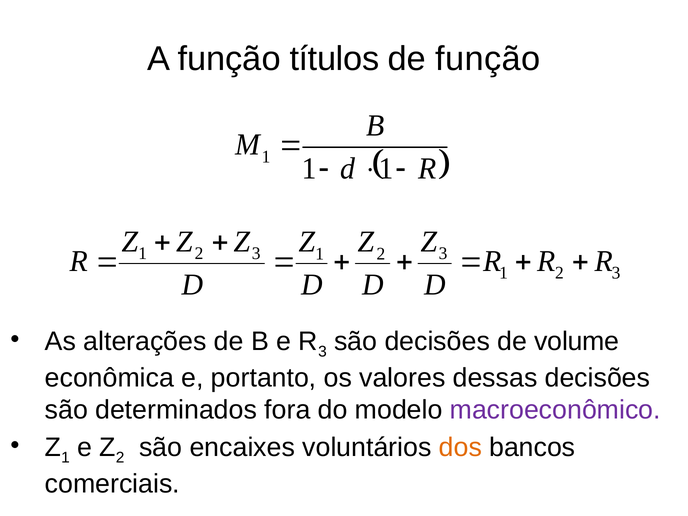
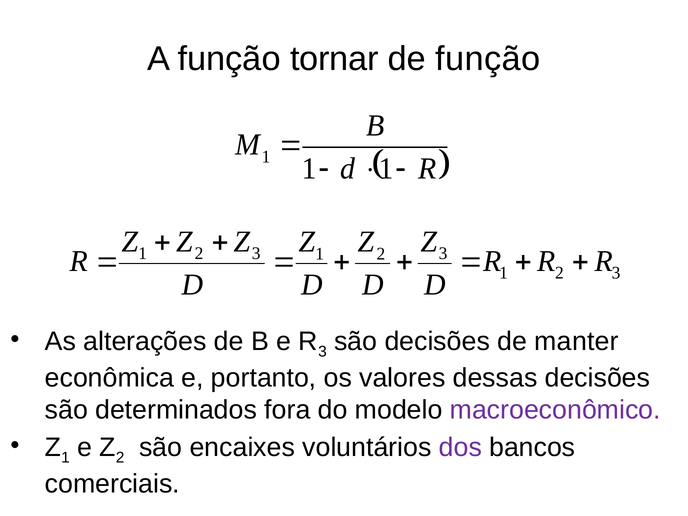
títulos: títulos -> tornar (334, 59)
volume: volume -> manter (577, 341)
dos colour: orange -> purple (460, 447)
